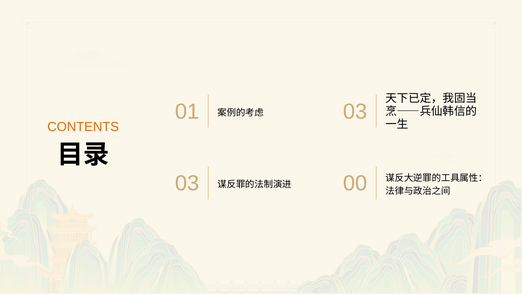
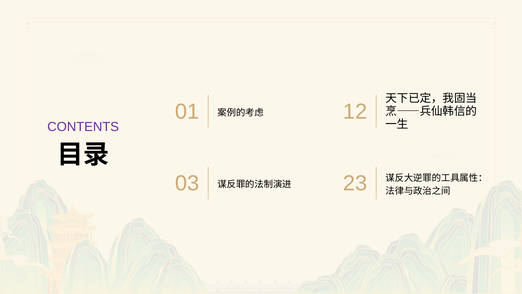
03: 03 -> 12 (355, 111)
CONTENTS colour: orange -> purple (83, 127)
00: 00 -> 23 (355, 183)
